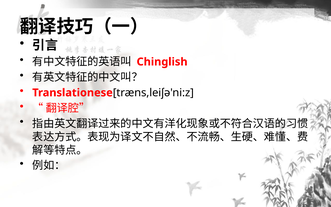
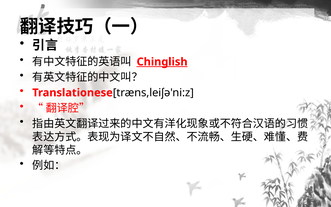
Chinglish underline: none -> present (162, 62)
